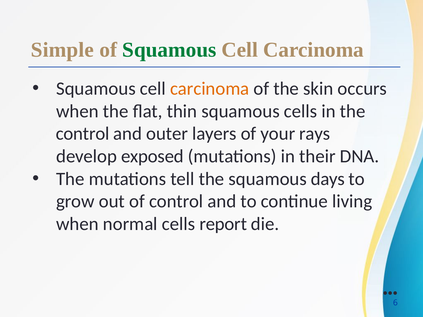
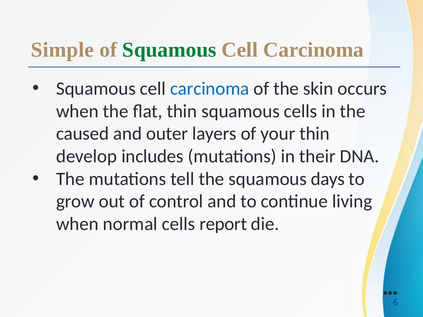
carcinoma colour: orange -> blue (210, 89)
control: control -> caused (83, 134)
your rays: rays -> thin (315, 134)
exposed: exposed -> includes (152, 156)
